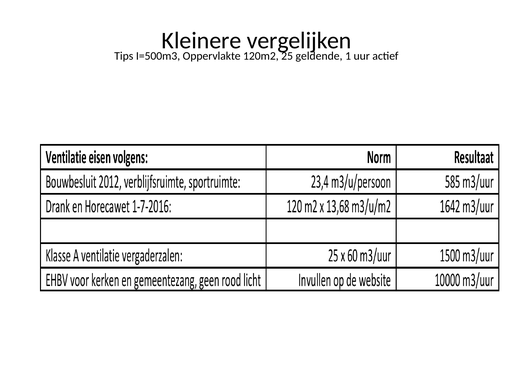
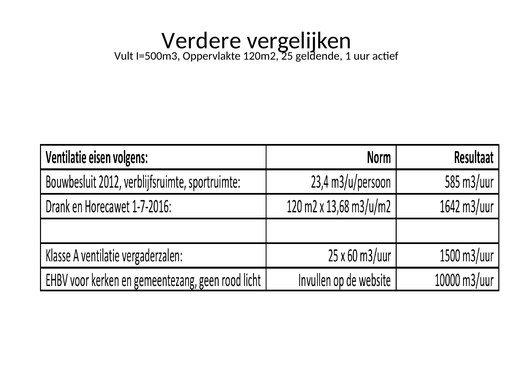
Kleinere: Kleinere -> Verdere (201, 41)
Tips: Tips -> Vult (124, 56)
